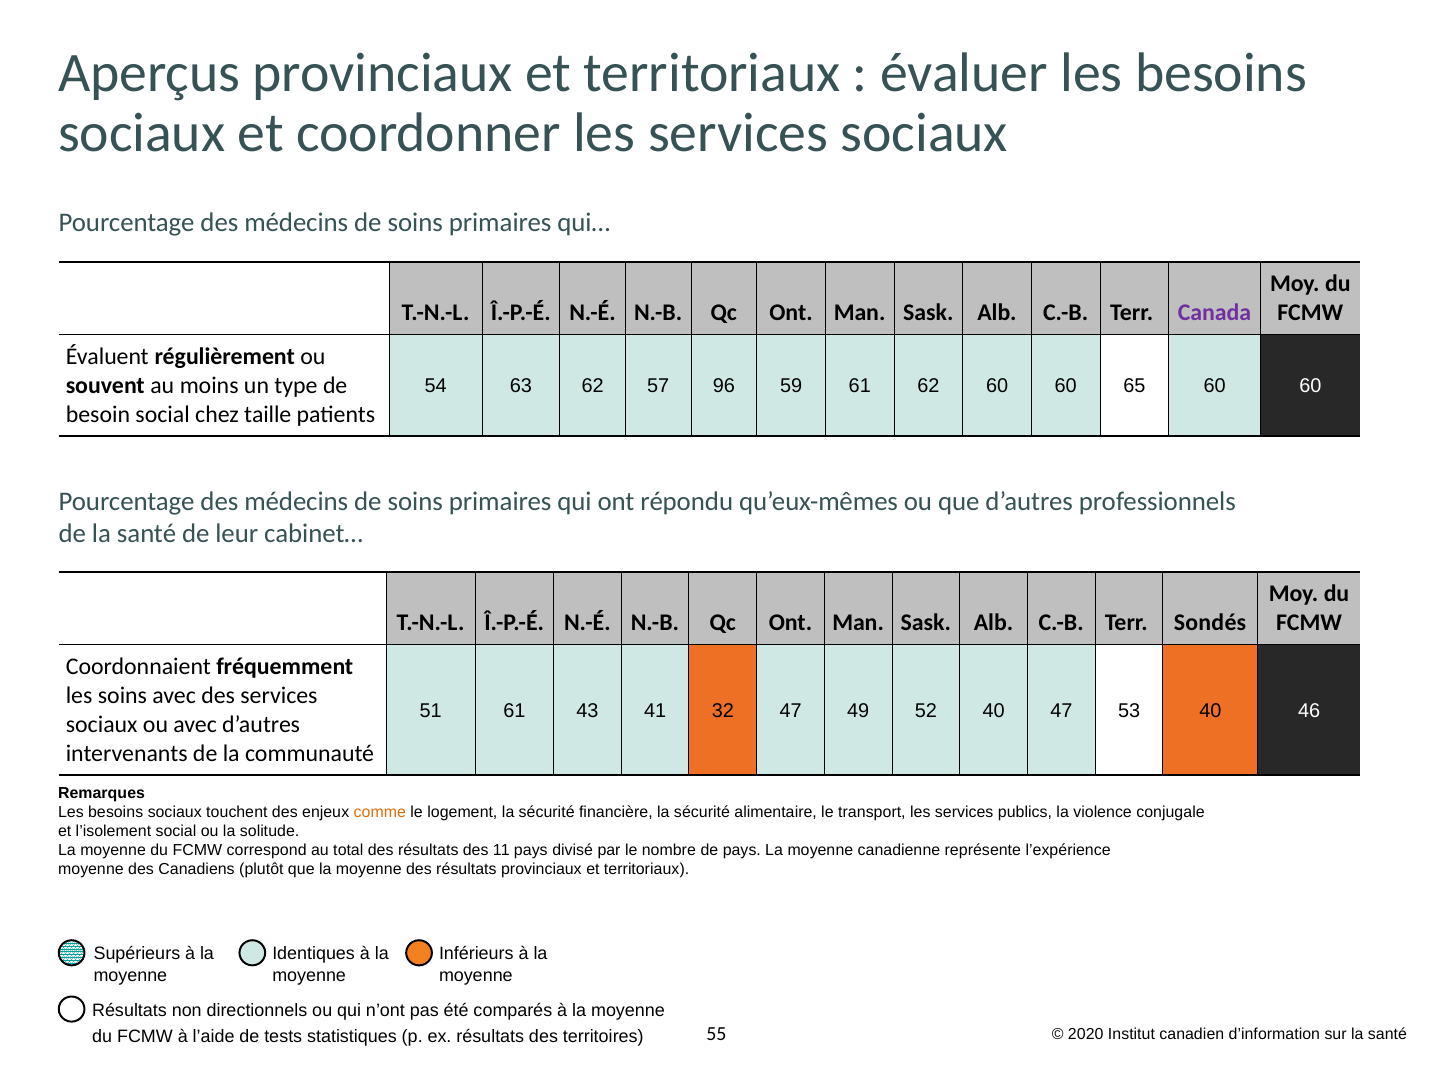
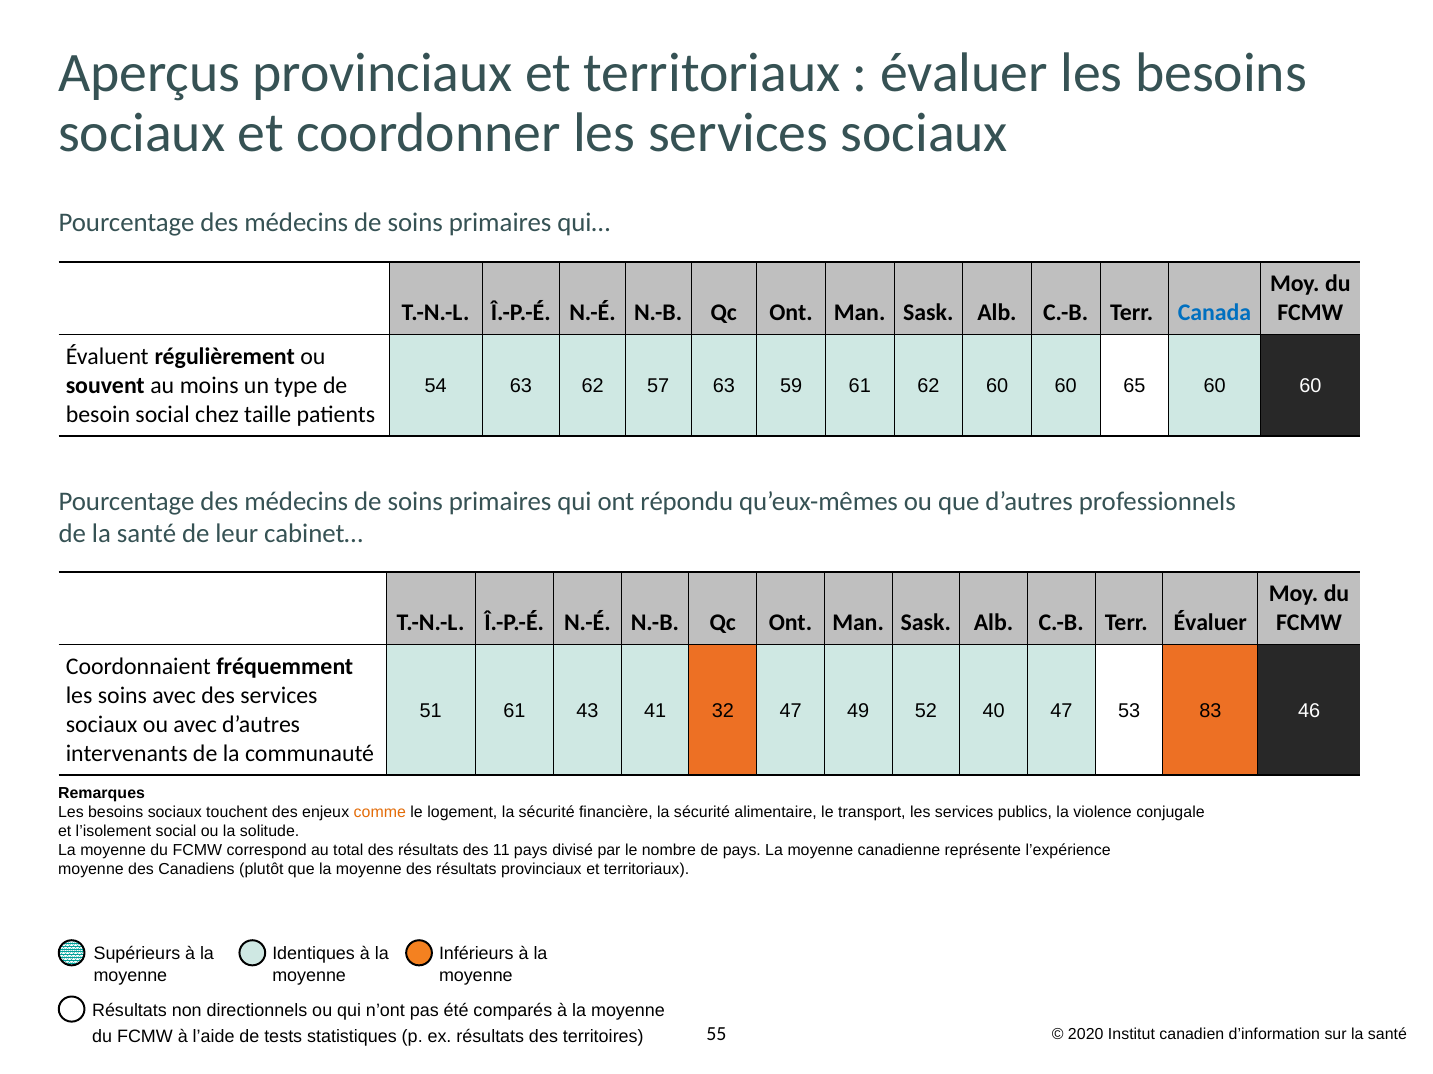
Canada colour: purple -> blue (1215, 313)
57 96: 96 -> 63 (724, 387)
Terr Sondés: Sondés -> Évaluer (1210, 624)
53 40: 40 -> 83 (1210, 711)
